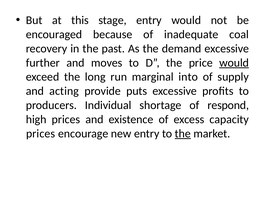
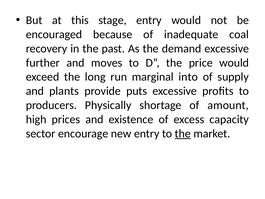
would underline: present -> none (234, 63)
acting: acting -> plants (64, 91)
Individual: Individual -> Physically (108, 105)
respond: respond -> amount (228, 105)
prices: prices -> sector (41, 133)
